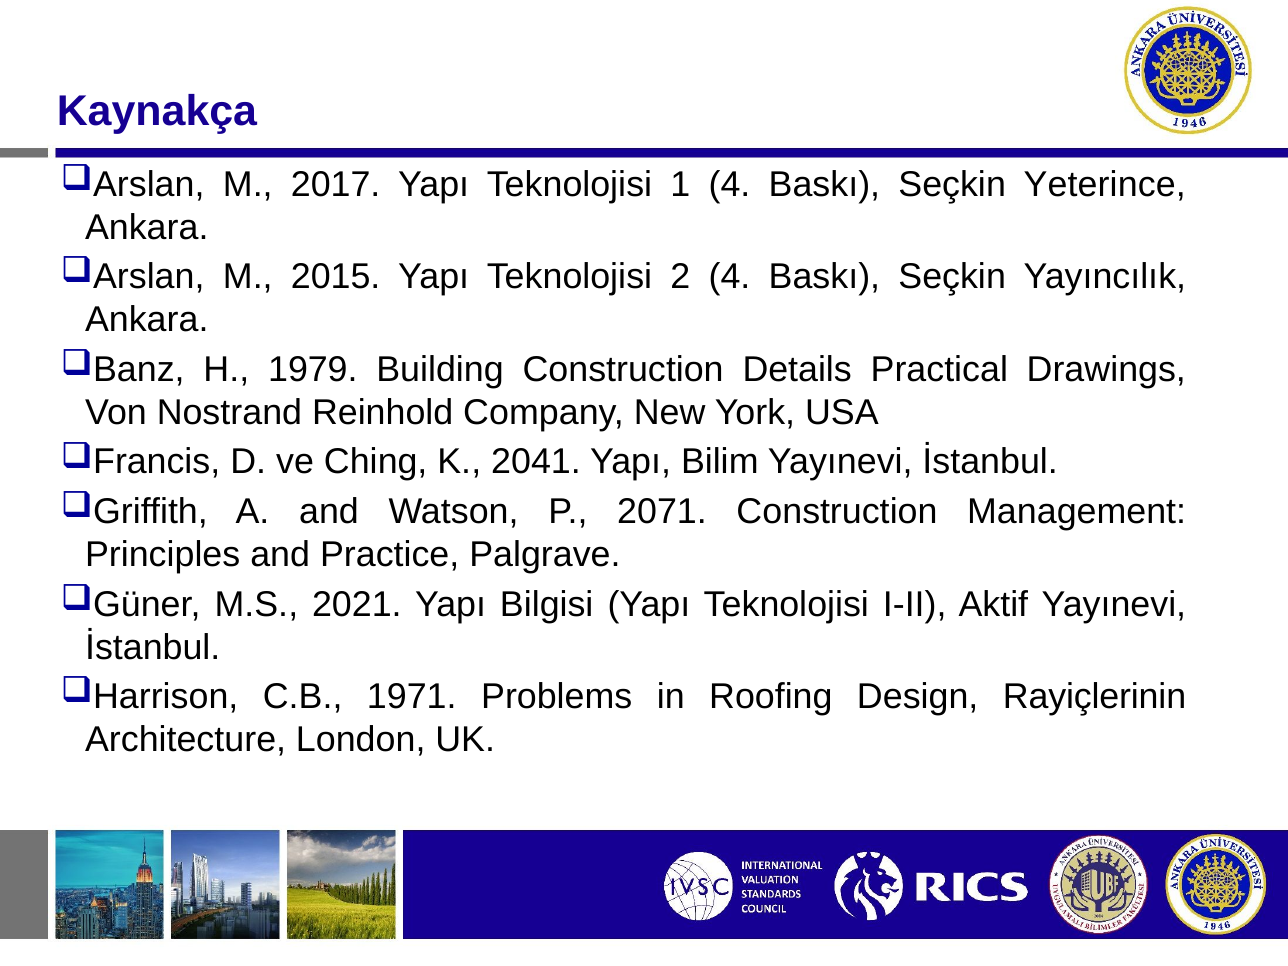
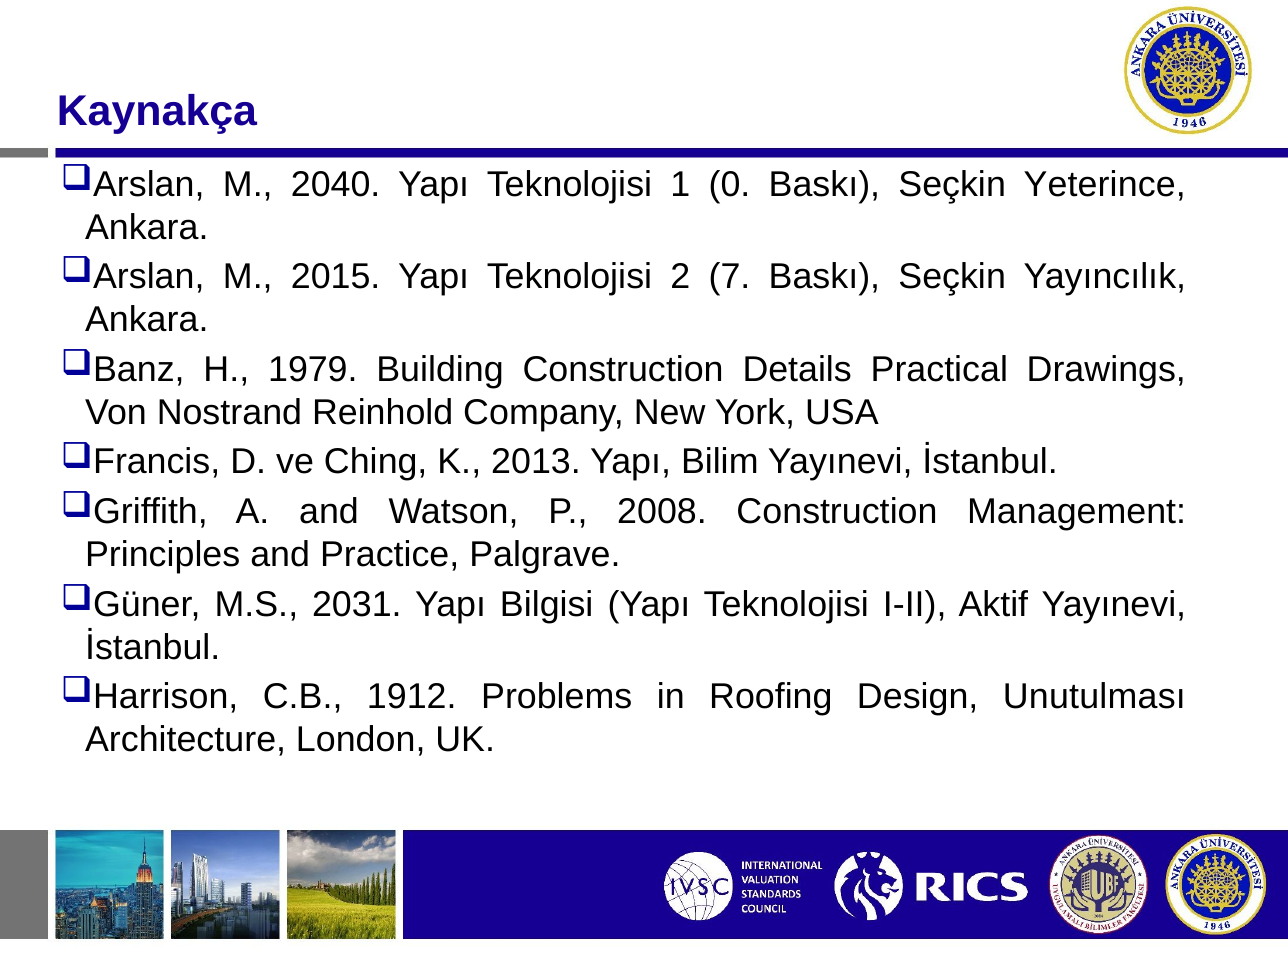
2017: 2017 -> 2040 (336, 184)
1 4: 4 -> 0 (729, 184)
2 4: 4 -> 7 (729, 277)
2041: 2041 -> 2013 (536, 462)
2071: 2071 -> 2008 (662, 512)
2021: 2021 -> 2031 (357, 604)
1971: 1971 -> 1912 (412, 697)
Rayiçlerinin: Rayiçlerinin -> Unutulması (1094, 697)
